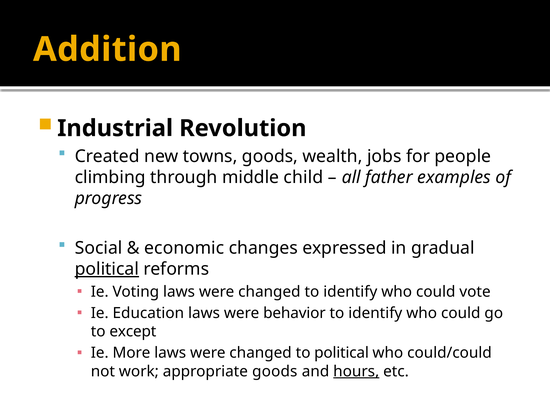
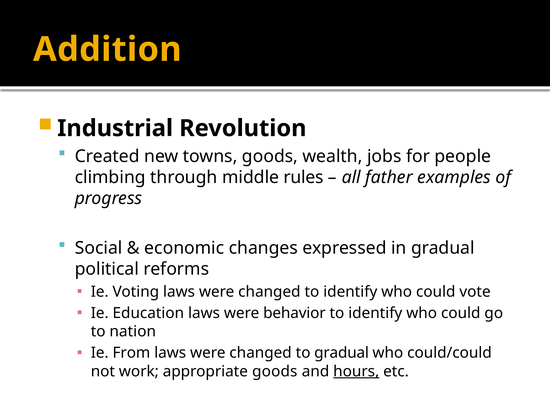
child: child -> rules (304, 177)
political underline: present -> none (107, 269)
except: except -> nation (133, 331)
More: More -> From (131, 353)
to political: political -> gradual (342, 353)
